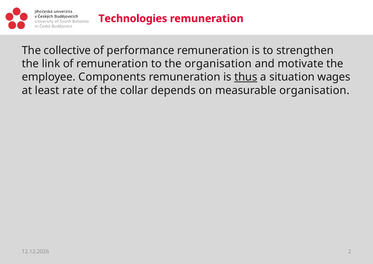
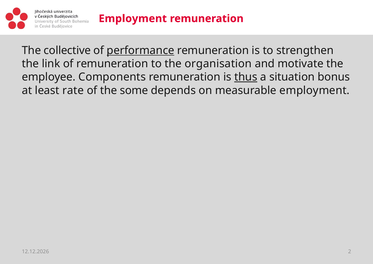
Technologies: Technologies -> Employment (133, 19)
performance underline: none -> present (141, 50)
wages: wages -> bonus (334, 77)
collar: collar -> some (134, 90)
measurable organisation: organisation -> employment (315, 90)
